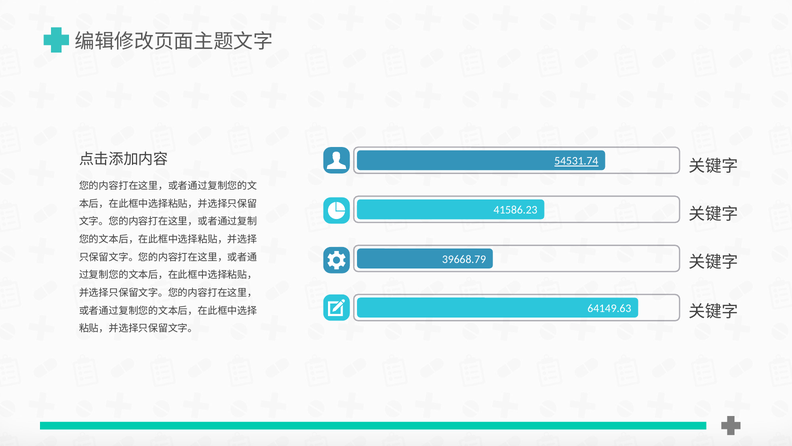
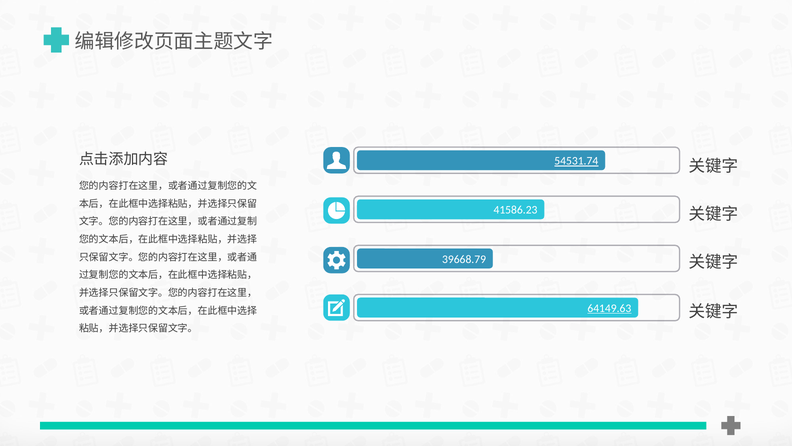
64149.63 underline: none -> present (609, 308)
